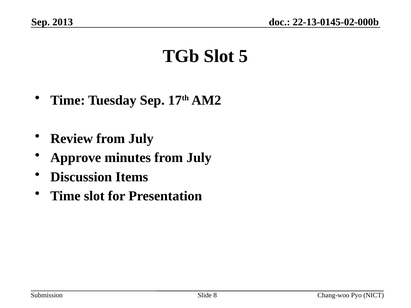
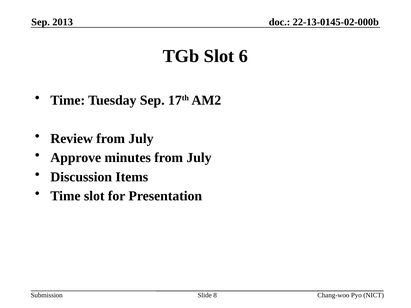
5: 5 -> 6 (243, 56)
